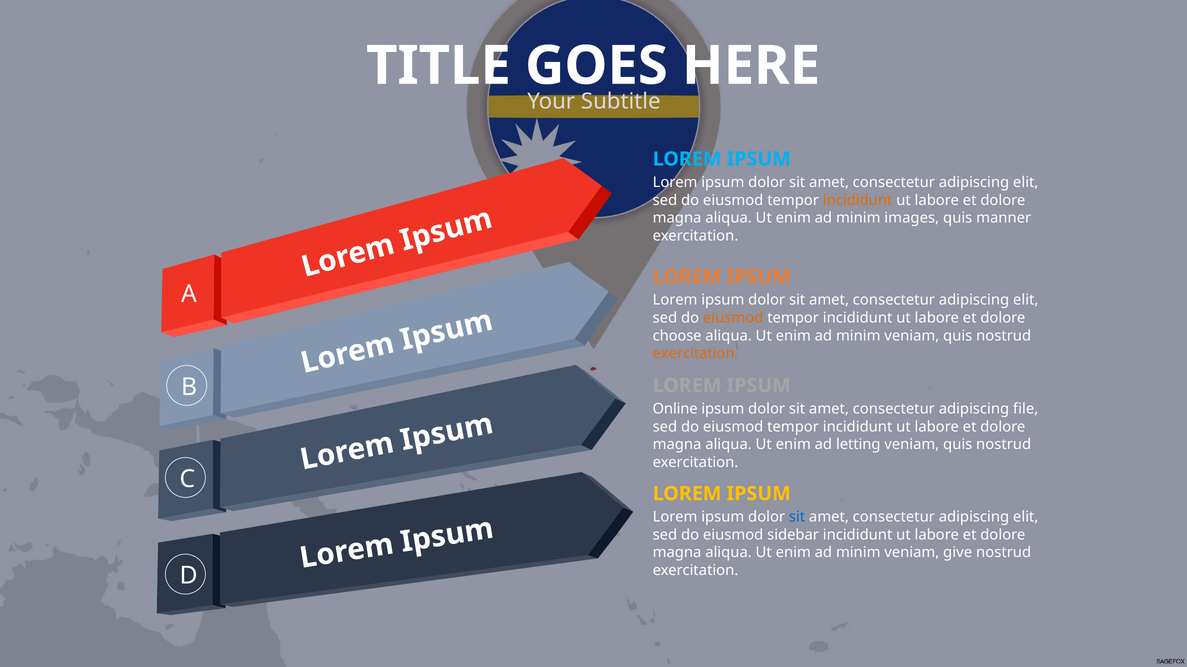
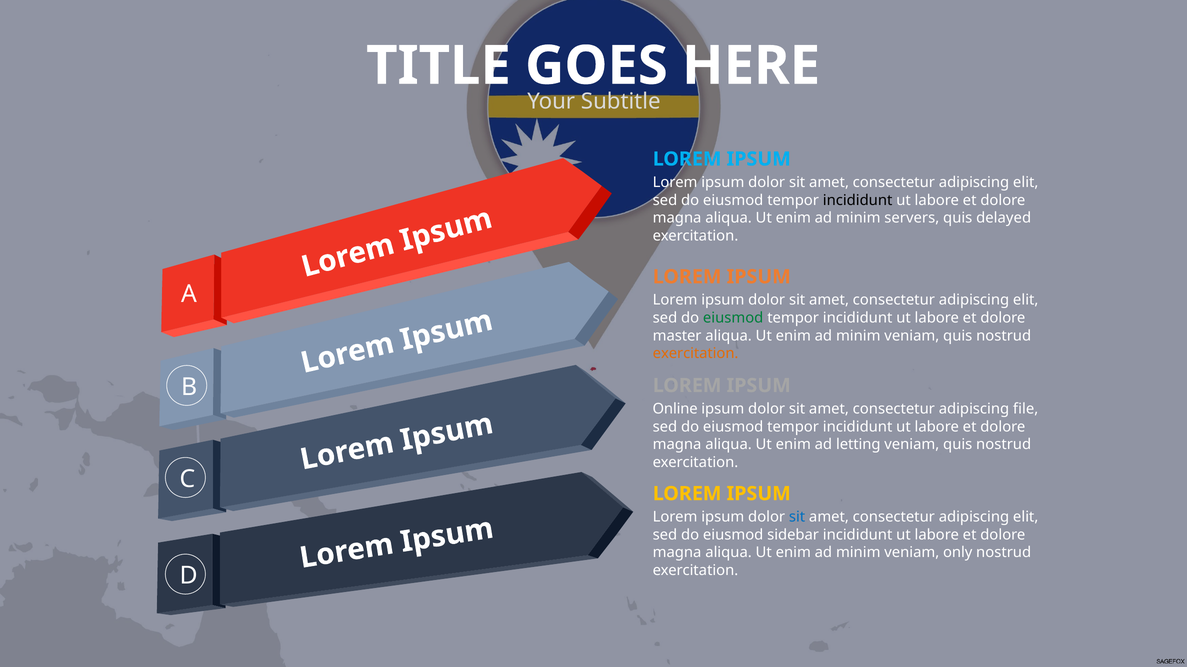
incididunt colour: orange -> black (858, 200)
images: images -> servers (912, 218)
manner: manner -> delayed (1004, 218)
eiusmod colour: orange -> green (733, 318)
choose: choose -> master (677, 336)
give: give -> only (958, 553)
